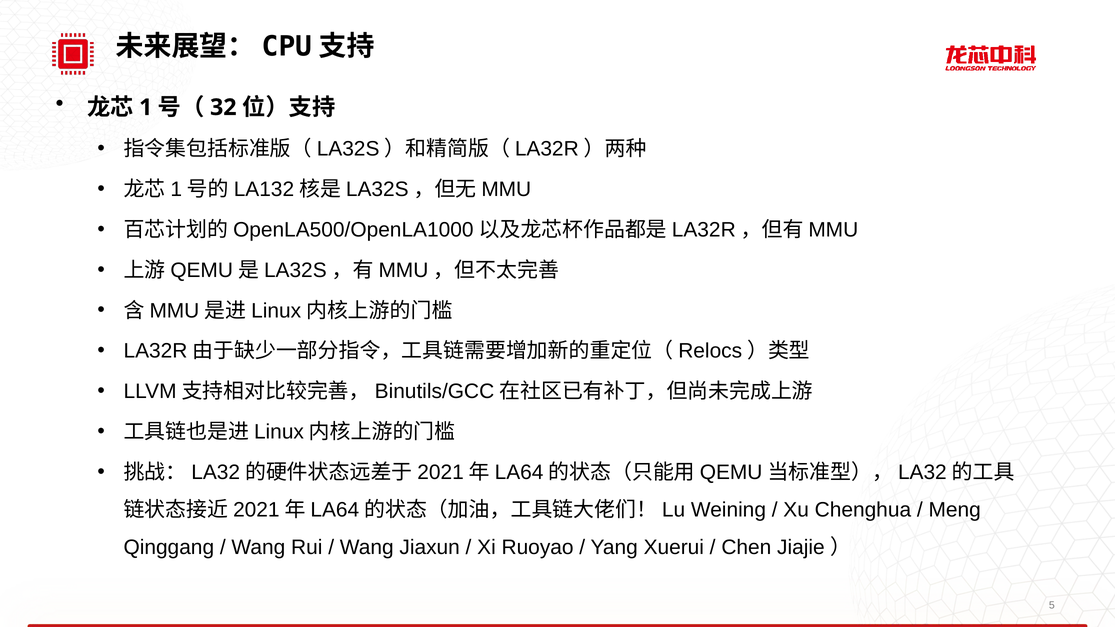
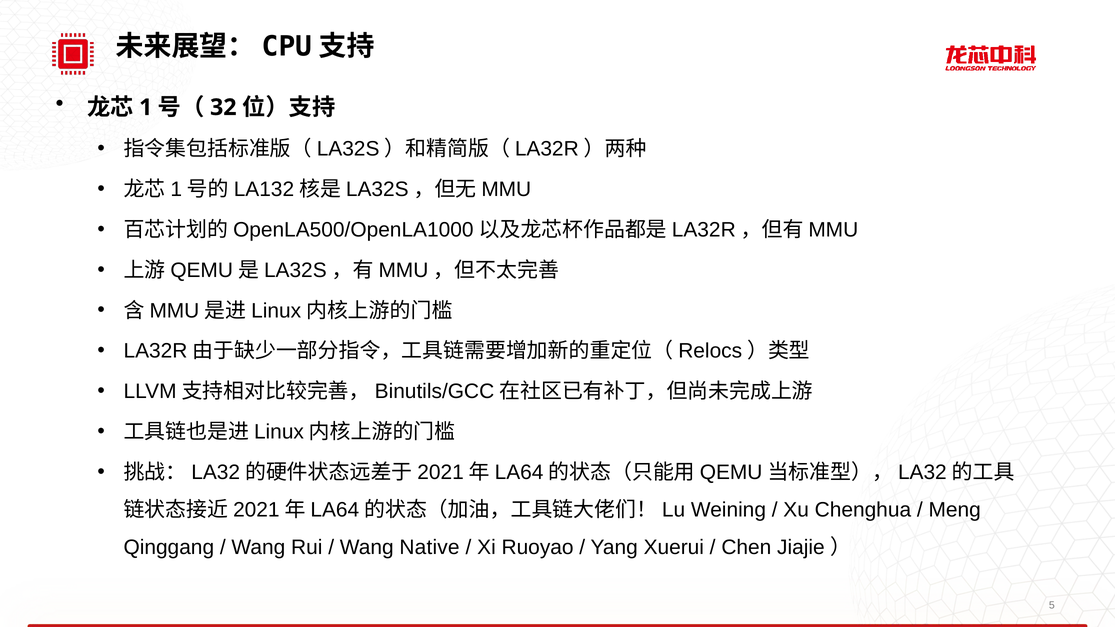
Jiaxun: Jiaxun -> Native (430, 548)
